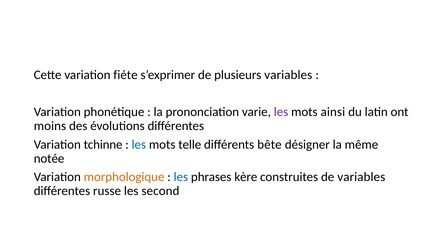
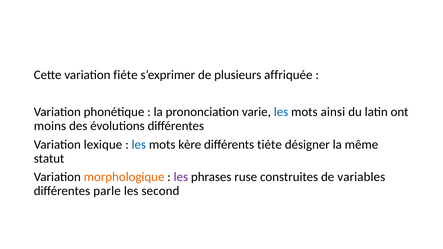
plusieurs variables: variables -> affriquée (288, 75)
les colour: purple -> blue (281, 112)
tchinne: tchinne -> lexique (103, 145)
telle: telle -> kère (190, 145)
bête: bête -> tiéte (269, 145)
notée: notée -> statut (49, 159)
les colour: blue -> purple (181, 177)
kère: kère -> ruse (246, 177)
russe: russe -> parle (107, 191)
